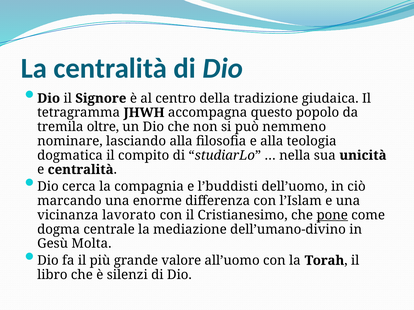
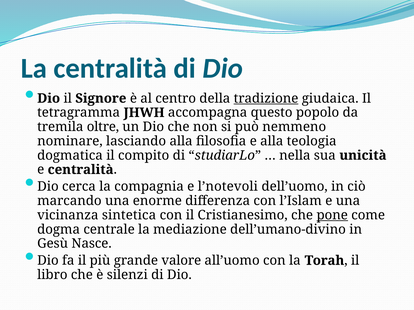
tradizione underline: none -> present (266, 99)
l’buddisti: l’buddisti -> l’notevoli (228, 187)
lavorato: lavorato -> sintetica (129, 215)
Molta: Molta -> Nasce (92, 244)
